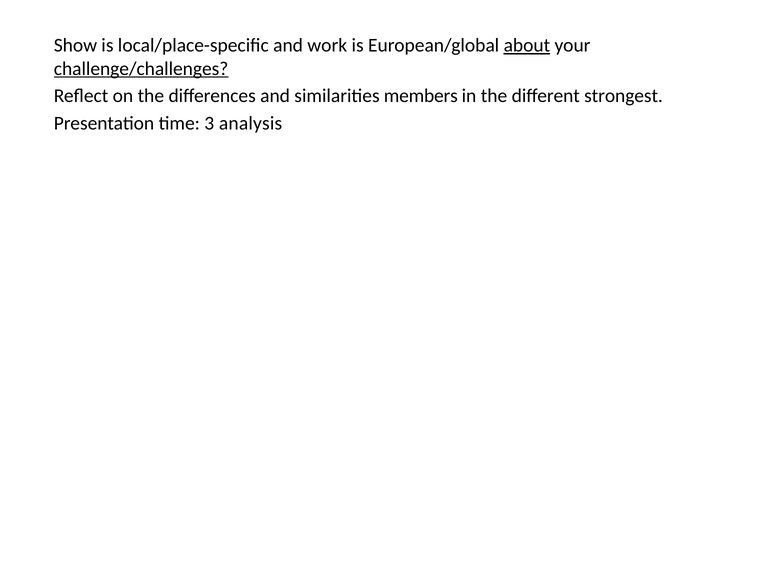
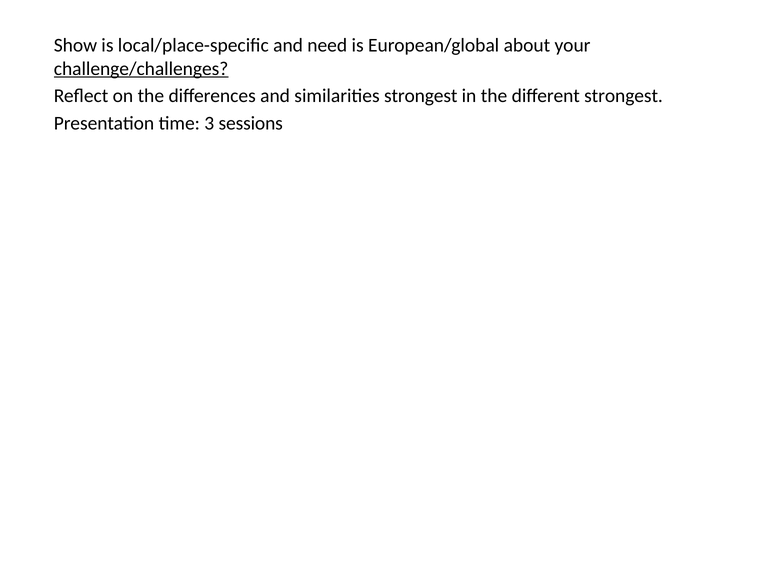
work: work -> need (327, 45)
about underline: present -> none (527, 45)
similarities members: members -> strongest (421, 96)
analysis: analysis -> sessions (251, 123)
